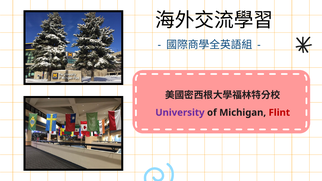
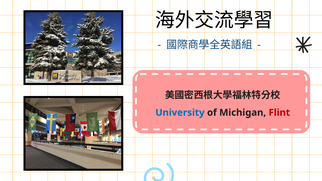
University colour: purple -> blue (180, 113)
